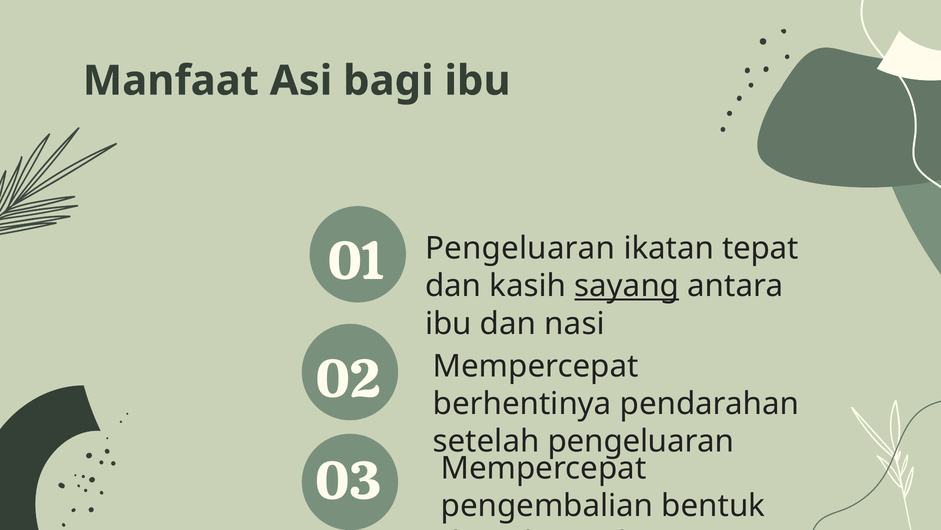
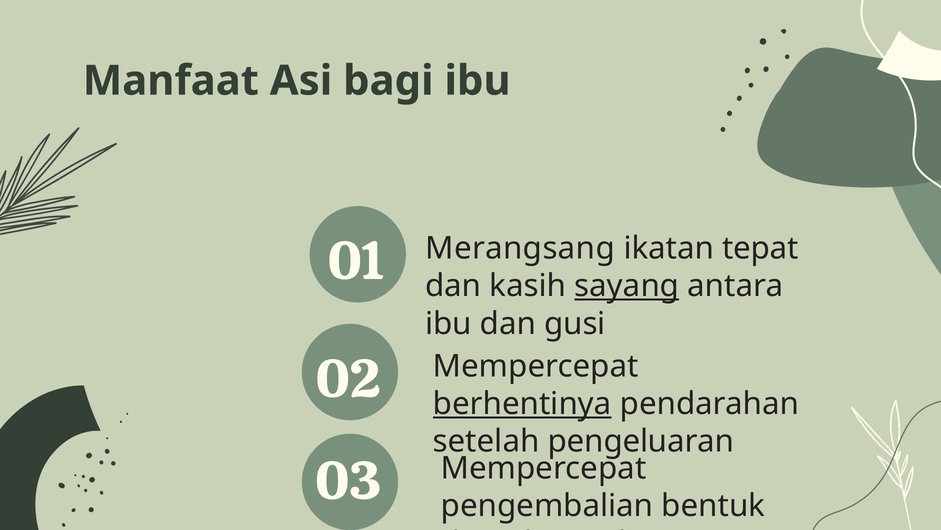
Pengeluaran: Pengeluaran -> Merangsang (520, 248)
nasi: nasi -> gusi (575, 323)
berhentinya underline: none -> present (522, 403)
